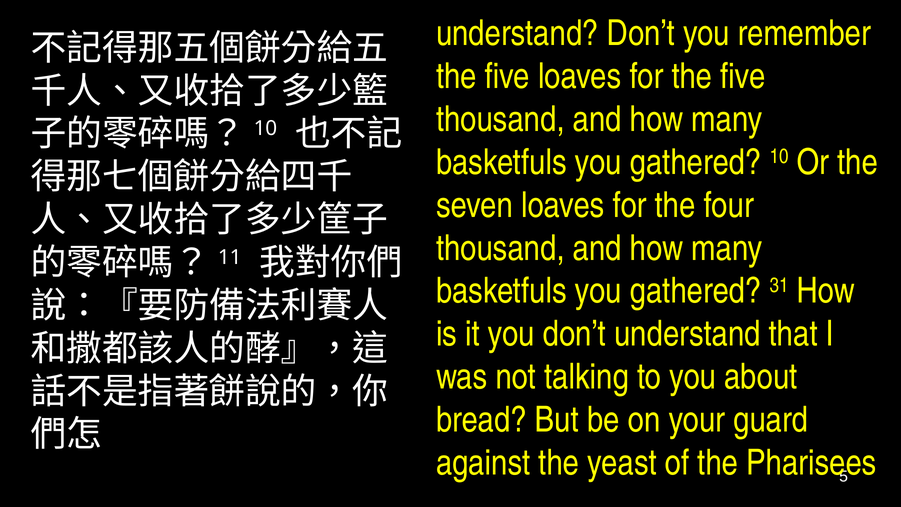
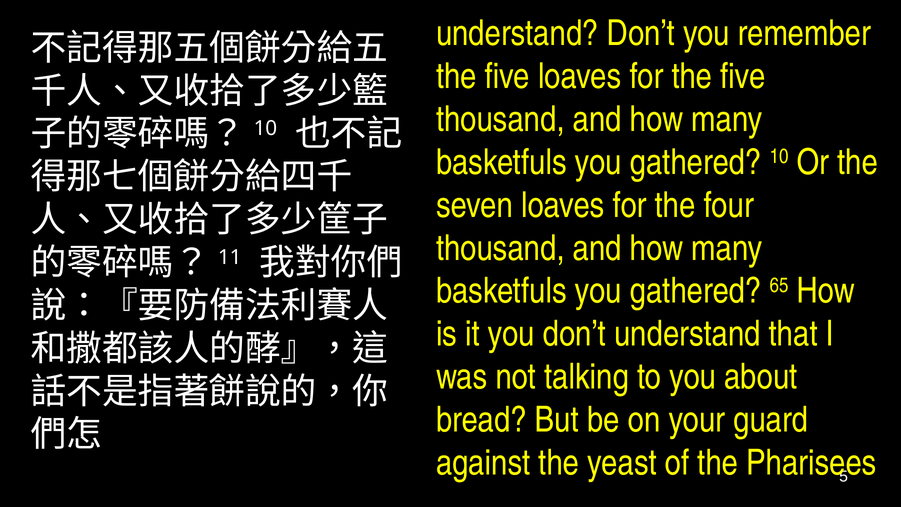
31: 31 -> 65 (779, 285)
